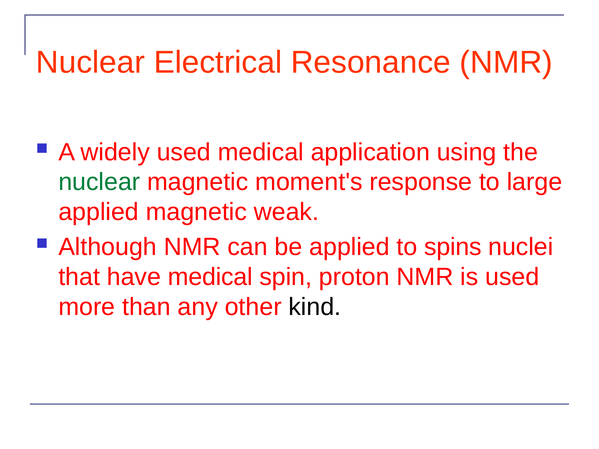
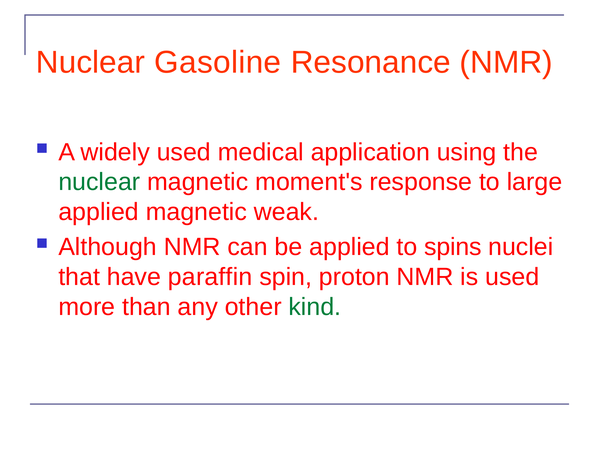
Electrical: Electrical -> Gasoline (218, 62)
have medical: medical -> paraffin (210, 277)
kind colour: black -> green (315, 307)
